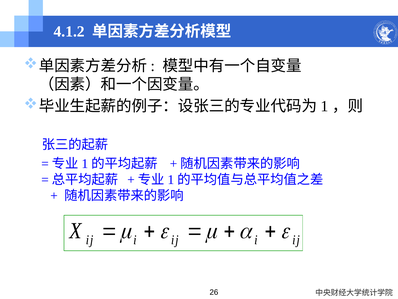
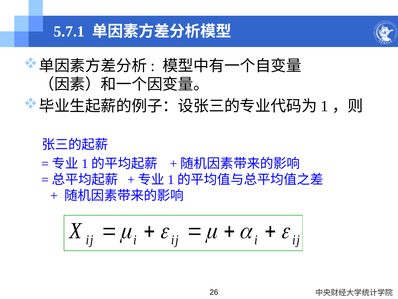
4.1.2: 4.1.2 -> 5.7.1 (69, 32)
